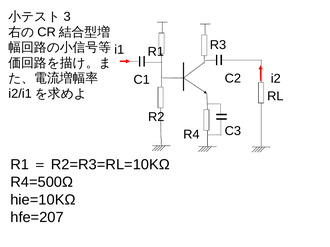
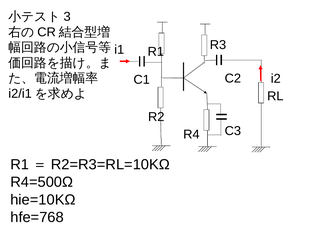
hfe=207: hfe=207 -> hfe=768 (37, 218)
